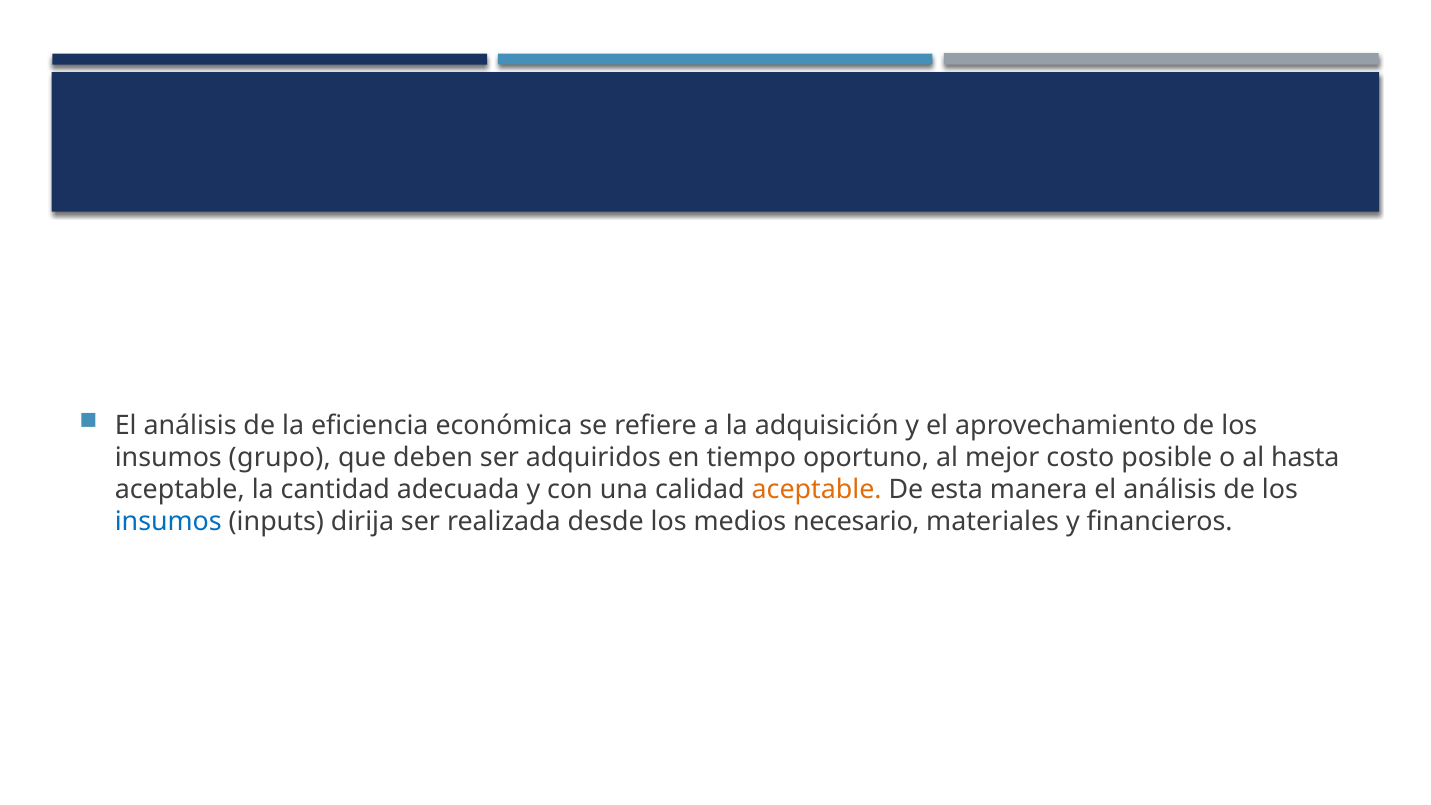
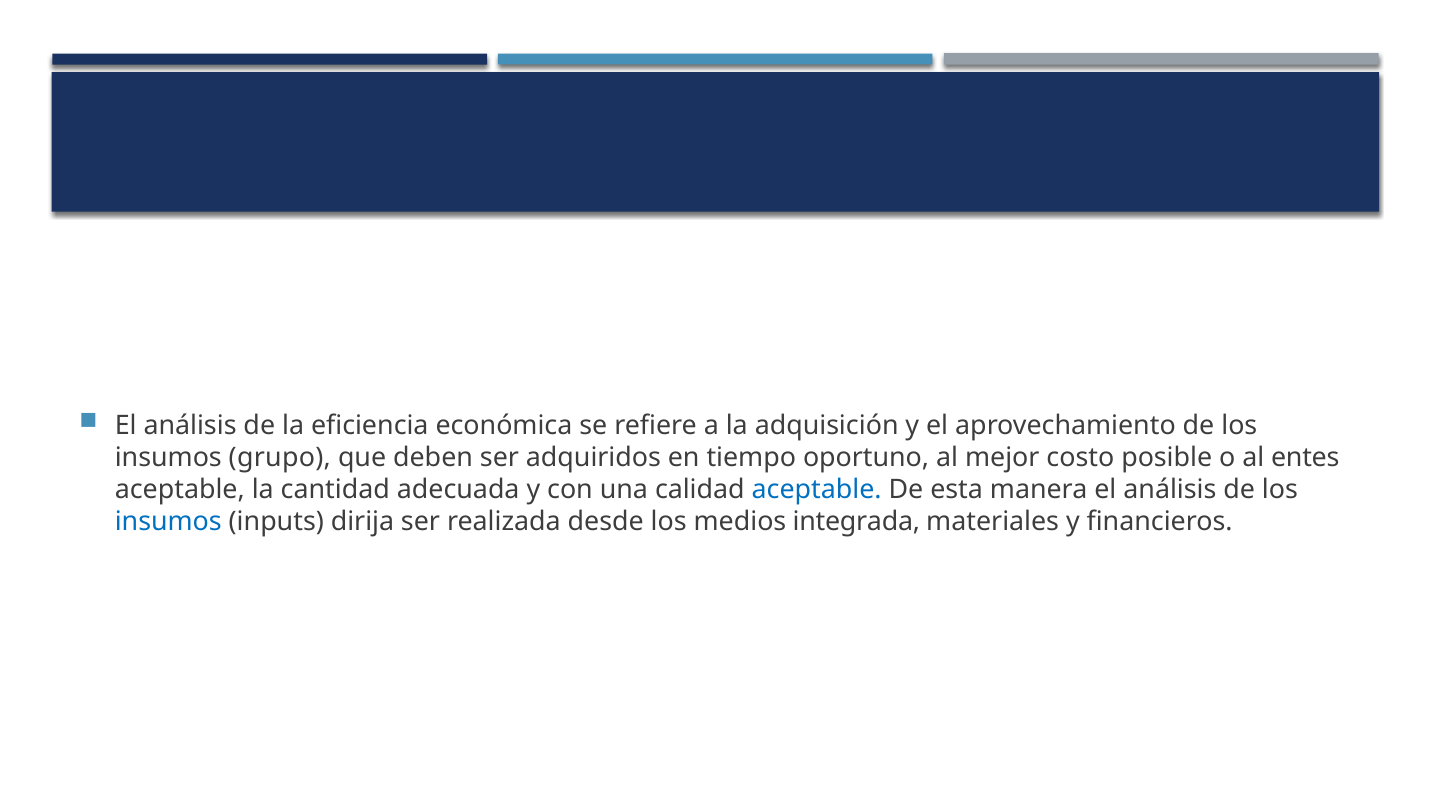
hasta: hasta -> entes (1305, 458)
aceptable colour: orange -> blue (817, 490)
necesario: necesario -> integrada (856, 522)
